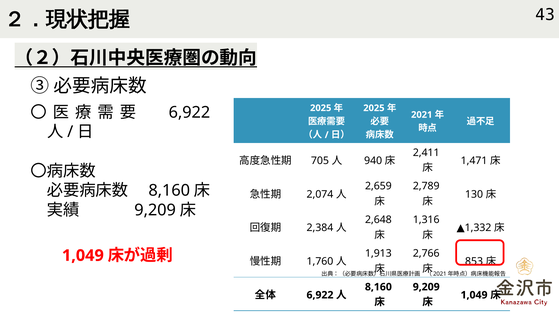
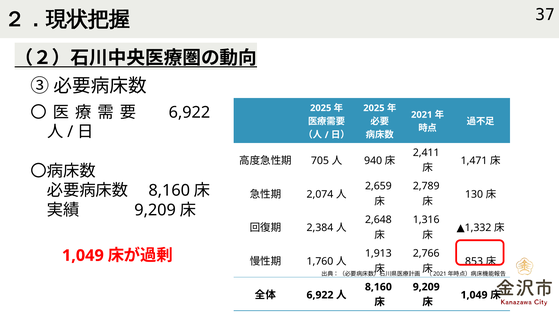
43: 43 -> 37 (545, 15)
